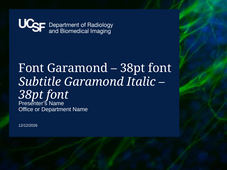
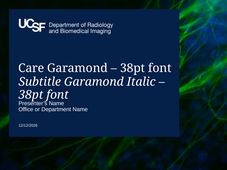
Font: Font -> Care (31, 68)
